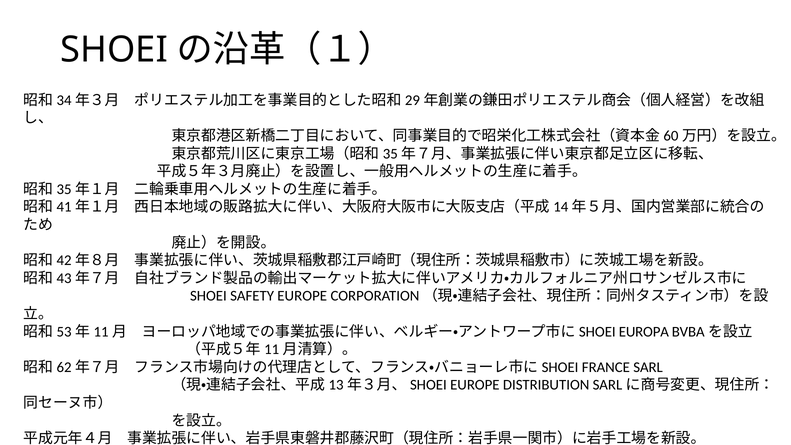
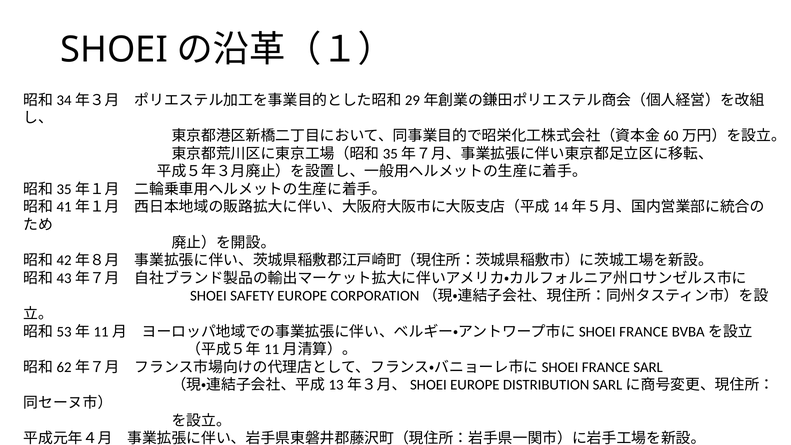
EUROPA: EUROPA -> FRANCE (644, 332)
